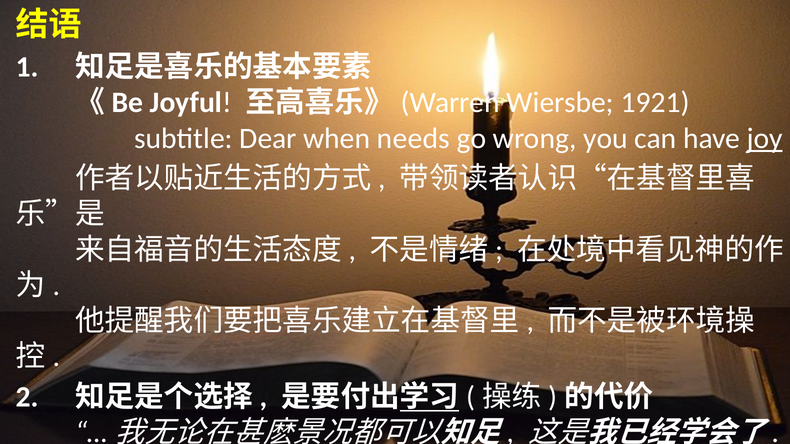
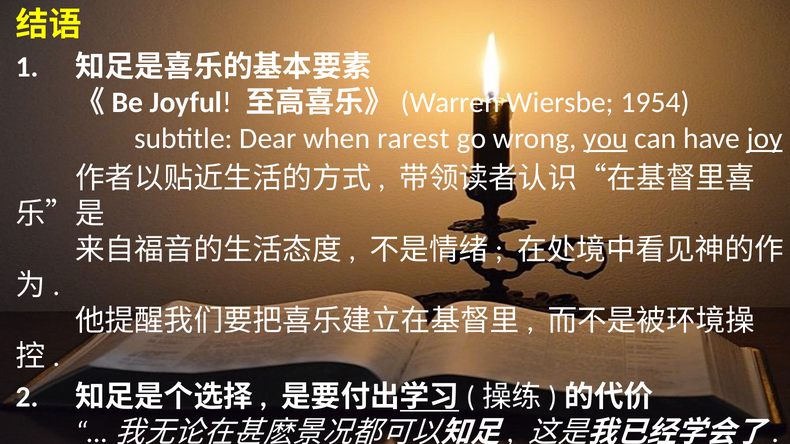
1921: 1921 -> 1954 (655, 103)
needs: needs -> rarest (413, 138)
you underline: none -> present (606, 138)
